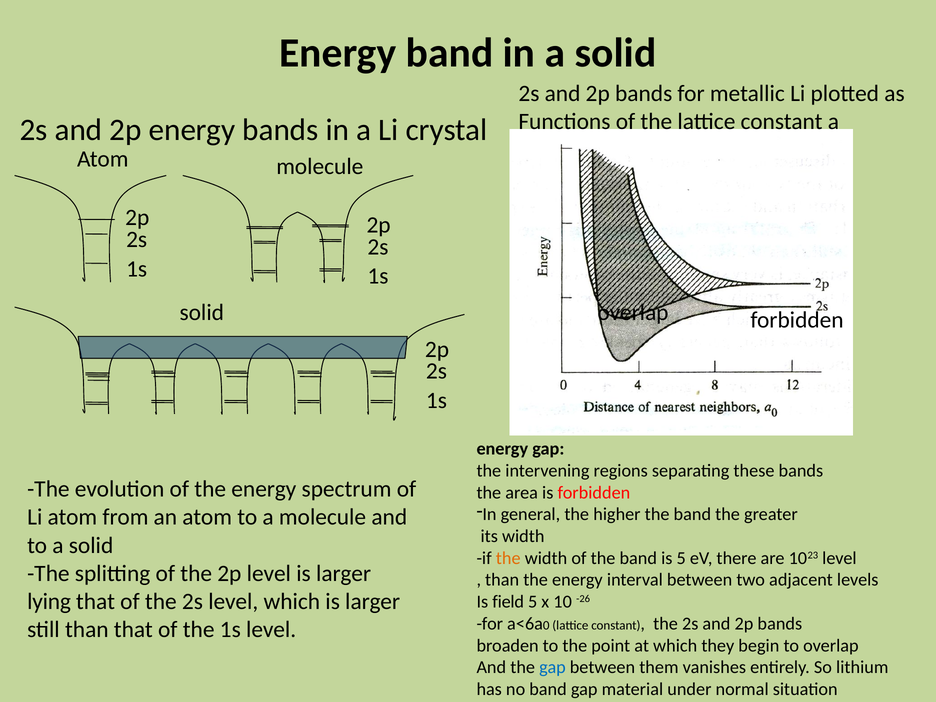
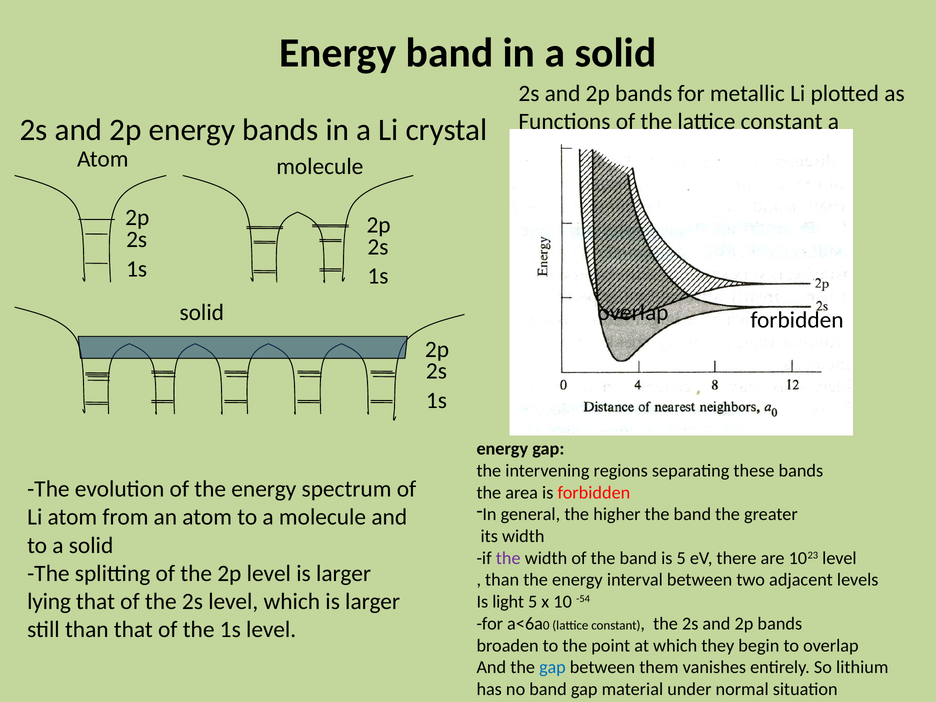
the colour: orange -> purple (508, 558)
field: field -> light (508, 602)
-26: -26 -> -54 (583, 599)
